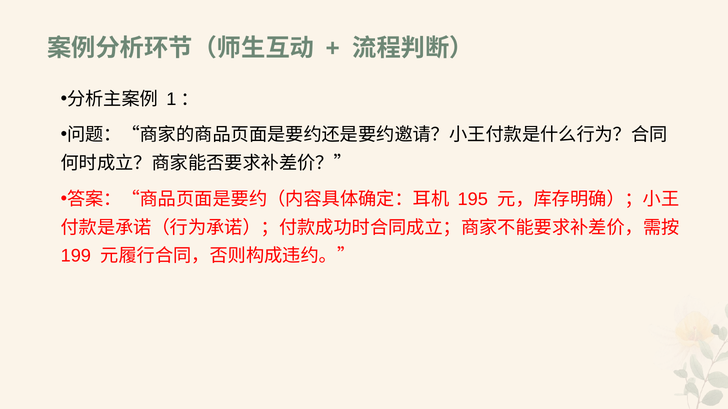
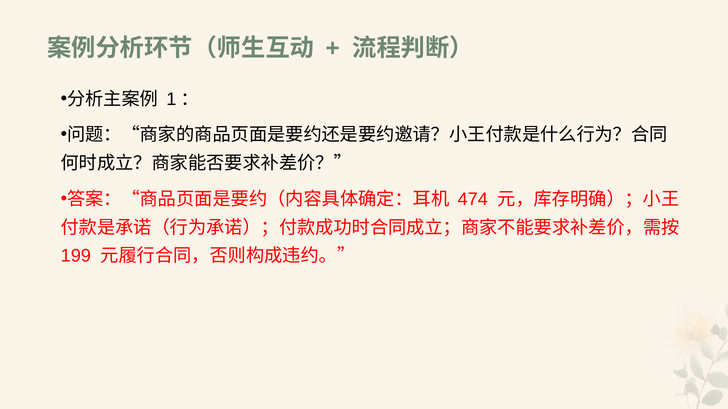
195: 195 -> 474 (473, 199)
